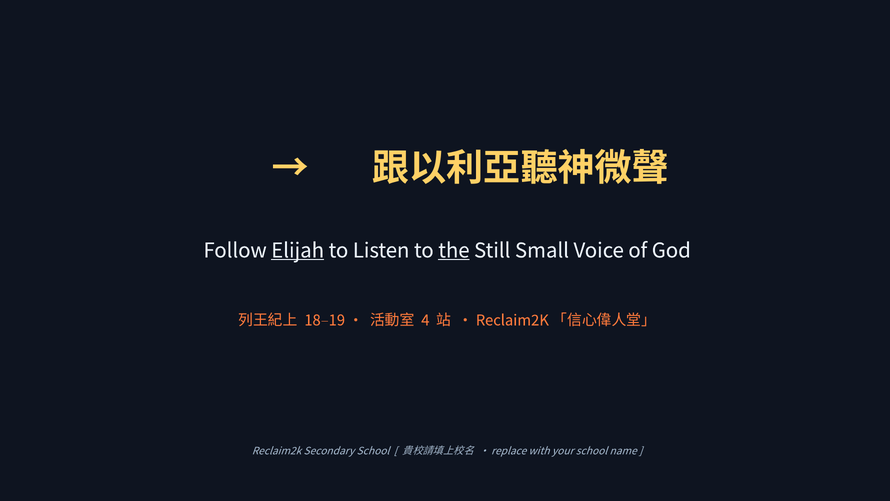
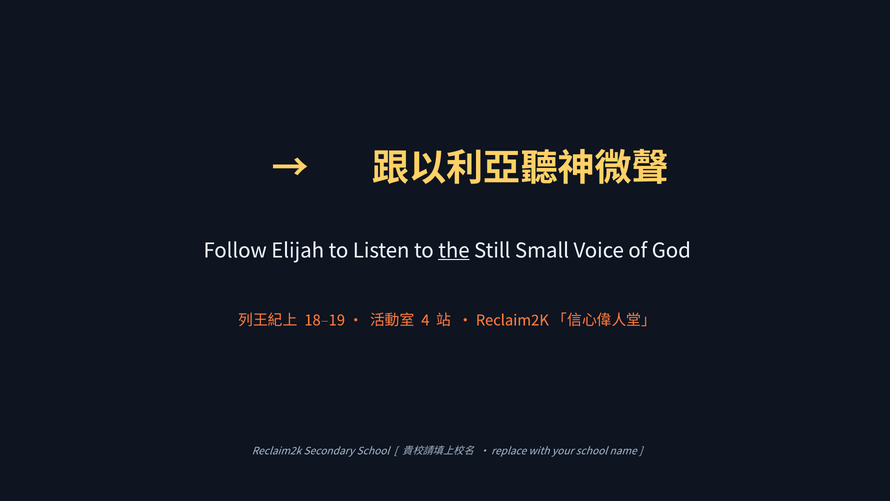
Elijah underline: present -> none (298, 251)
